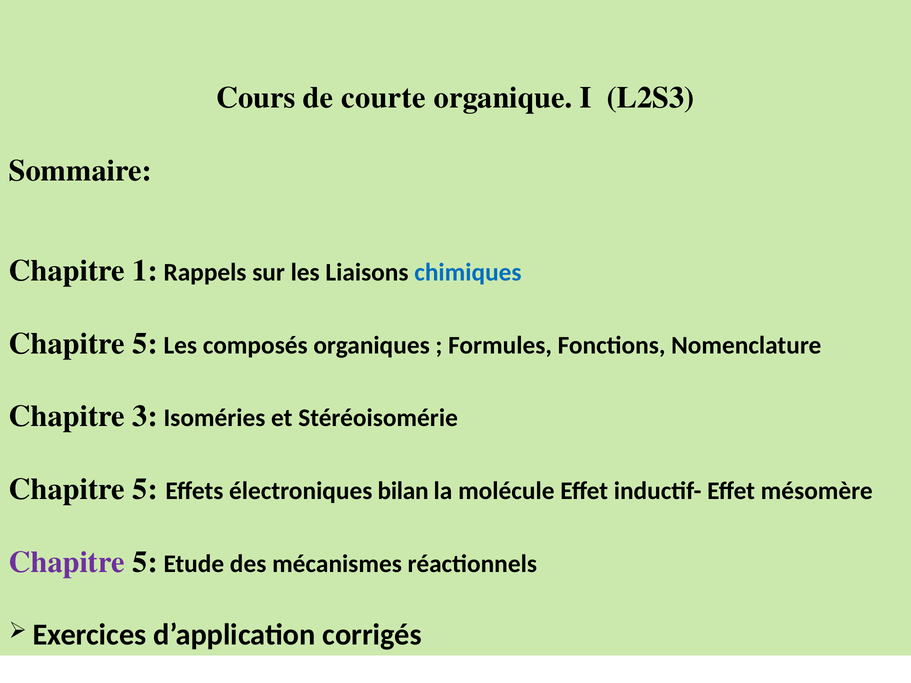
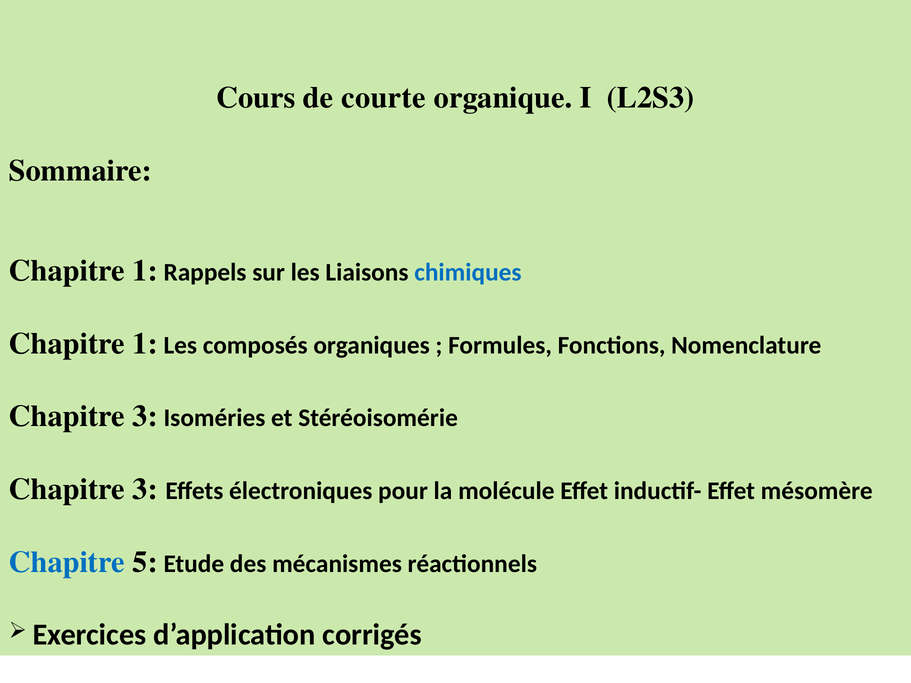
5: 5 -> 1 (145, 344)
5: 5 -> 3 (145, 489)
bilan: bilan -> pour (403, 491)
Chapitre colour: purple -> blue (67, 562)
